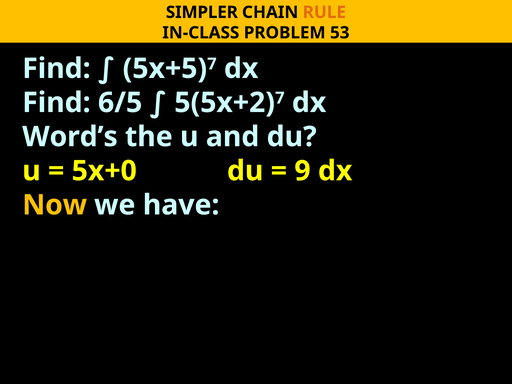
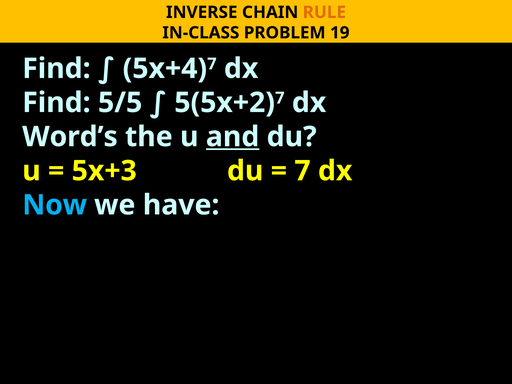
SIMPLER: SIMPLER -> INVERSE (202, 12)
53: 53 -> 19 (340, 33)
5x+5: 5x+5 -> 5x+4 (165, 69)
6/5: 6/5 -> 5/5 (120, 103)
and underline: none -> present (233, 137)
5x+0: 5x+0 -> 5x+3 (104, 171)
9: 9 -> 7 (302, 171)
Now colour: yellow -> light blue (55, 205)
